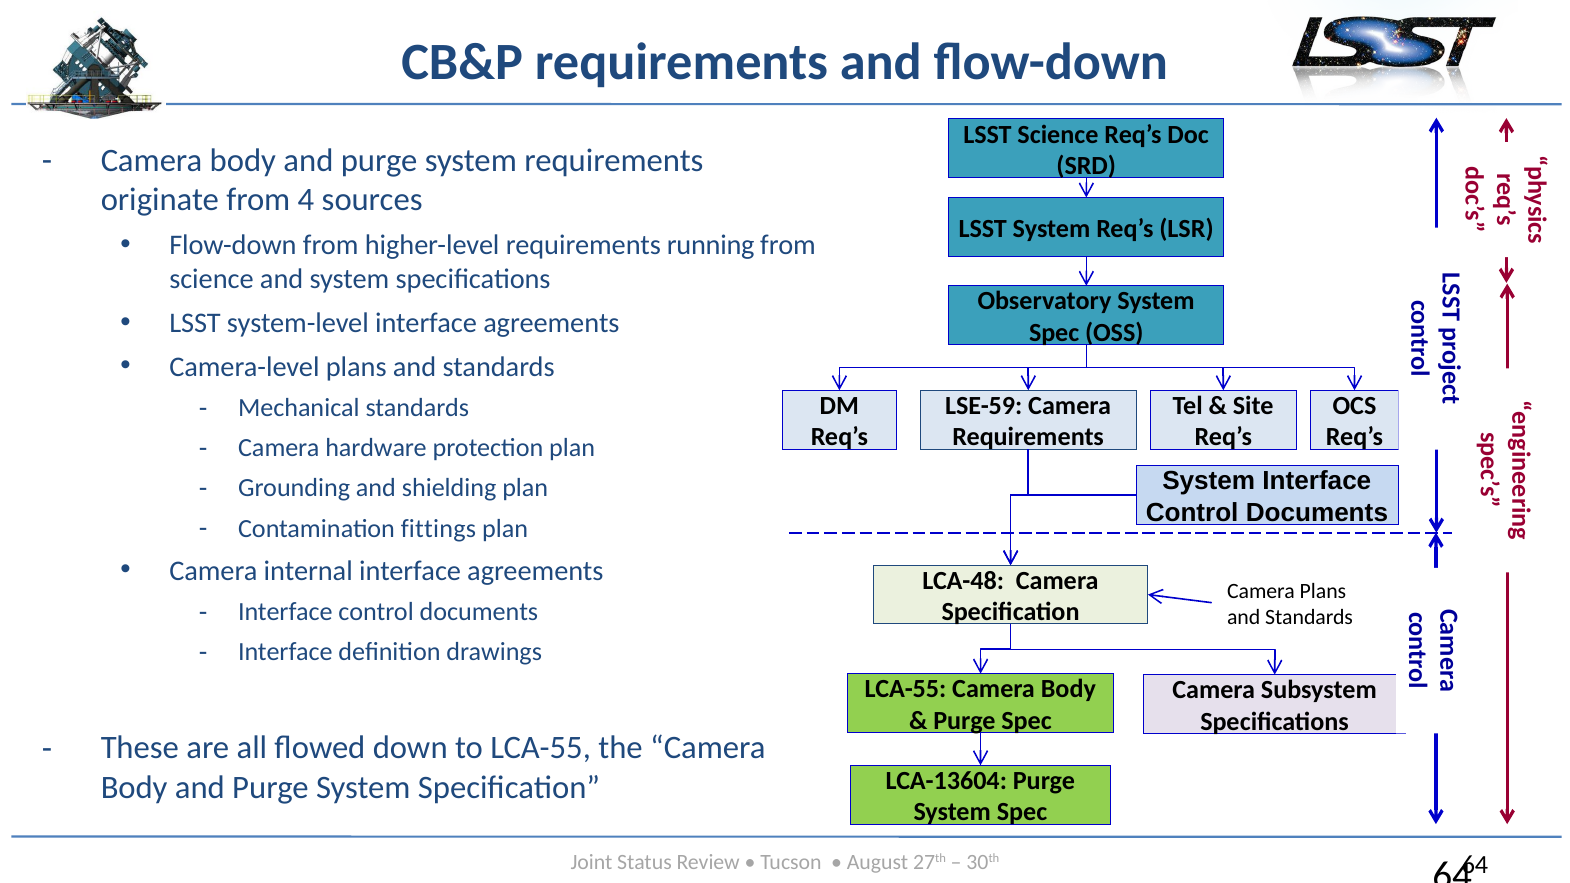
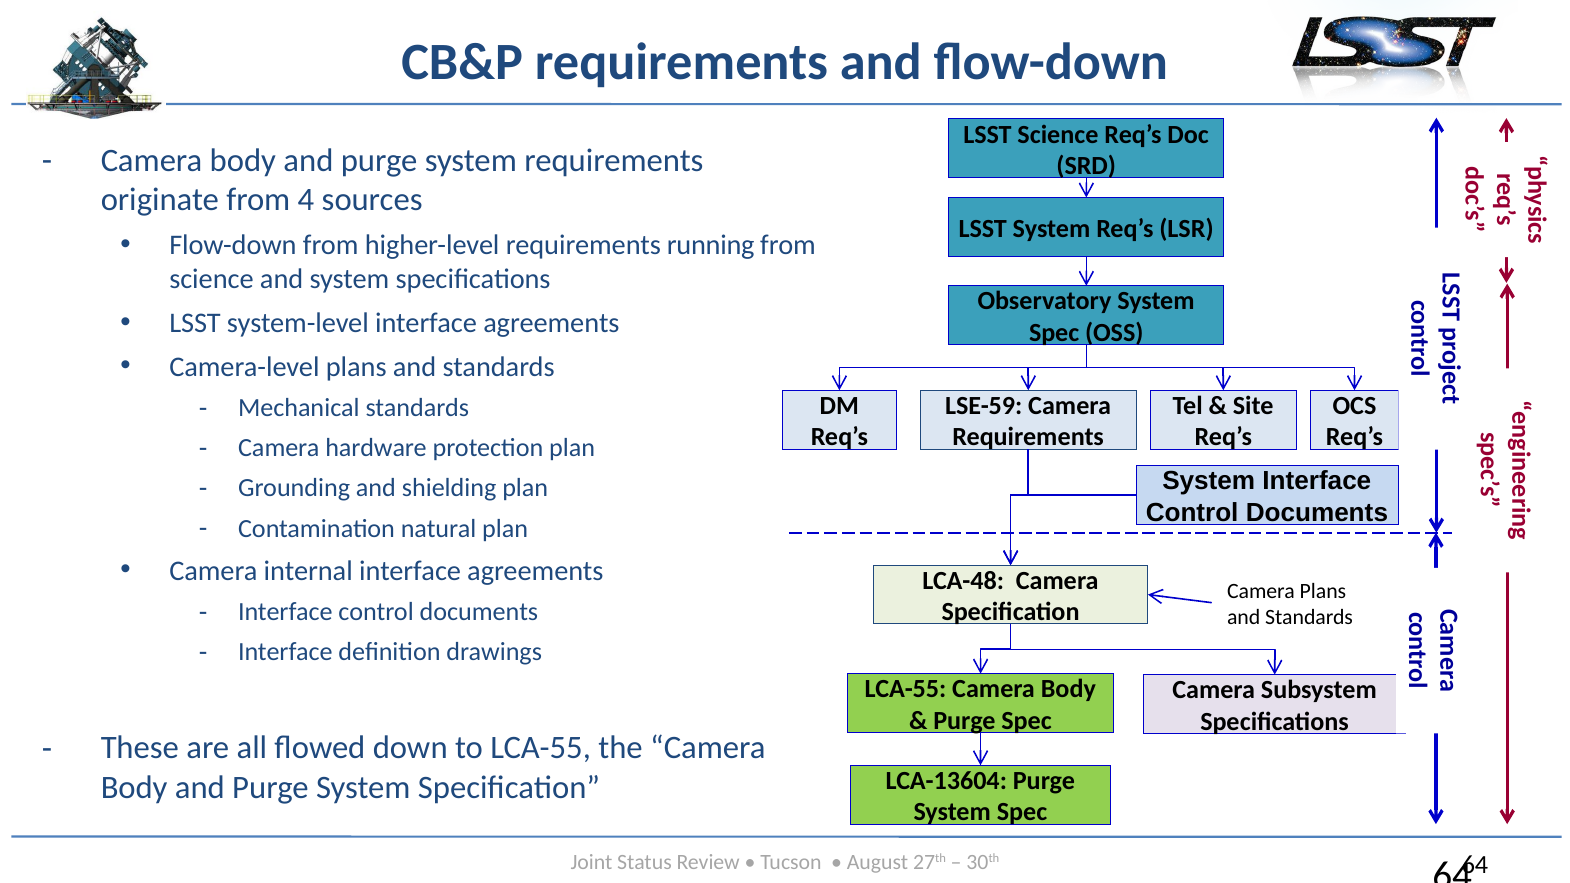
fittings: fittings -> natural (439, 529)
